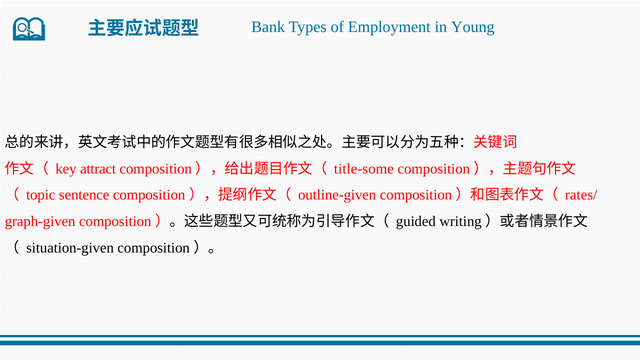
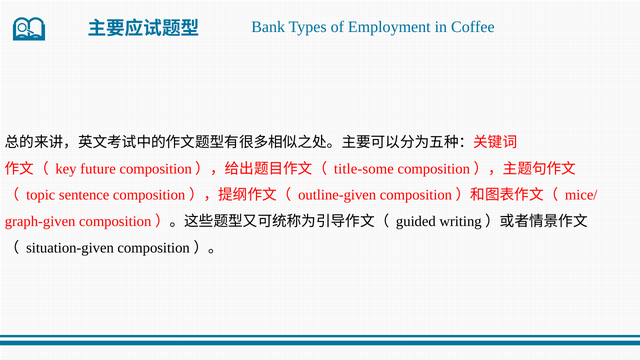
Young: Young -> Coffee (473, 27)
attract: attract -> future (98, 169)
rates/: rates/ -> mice/ (581, 195)
